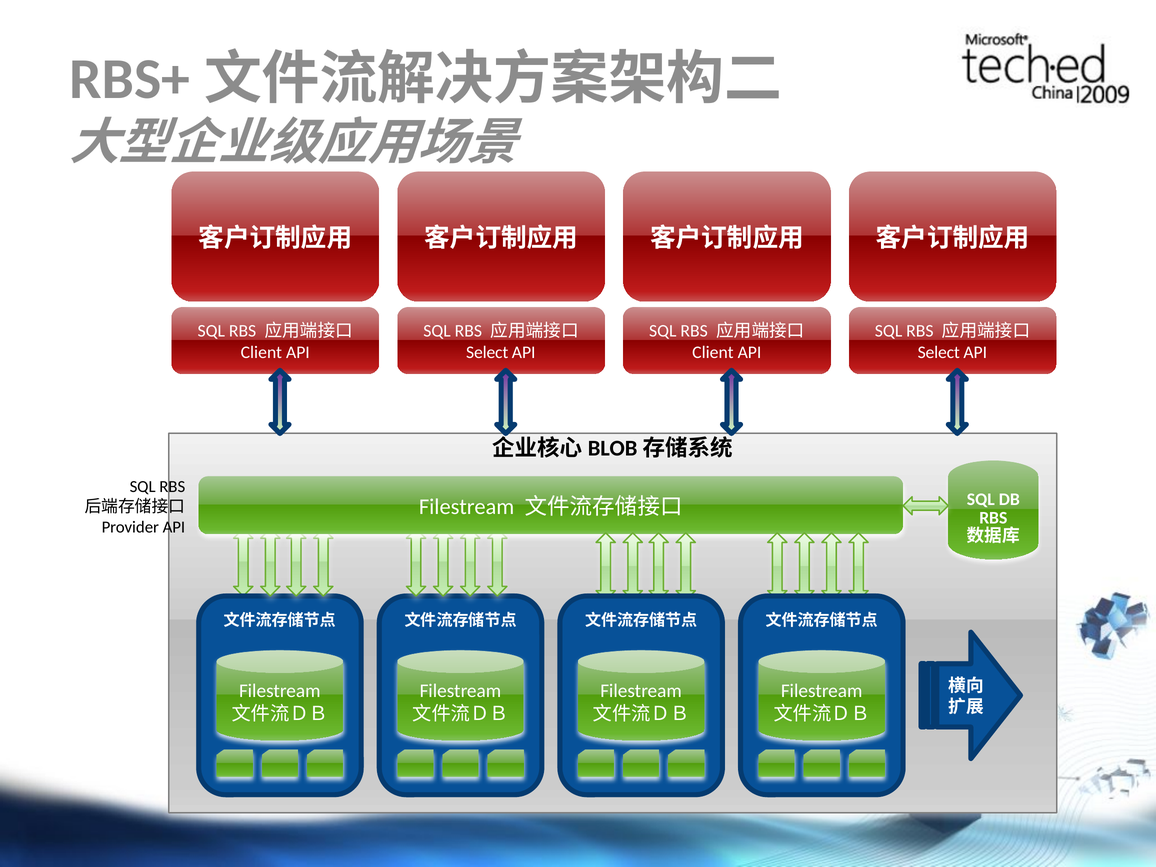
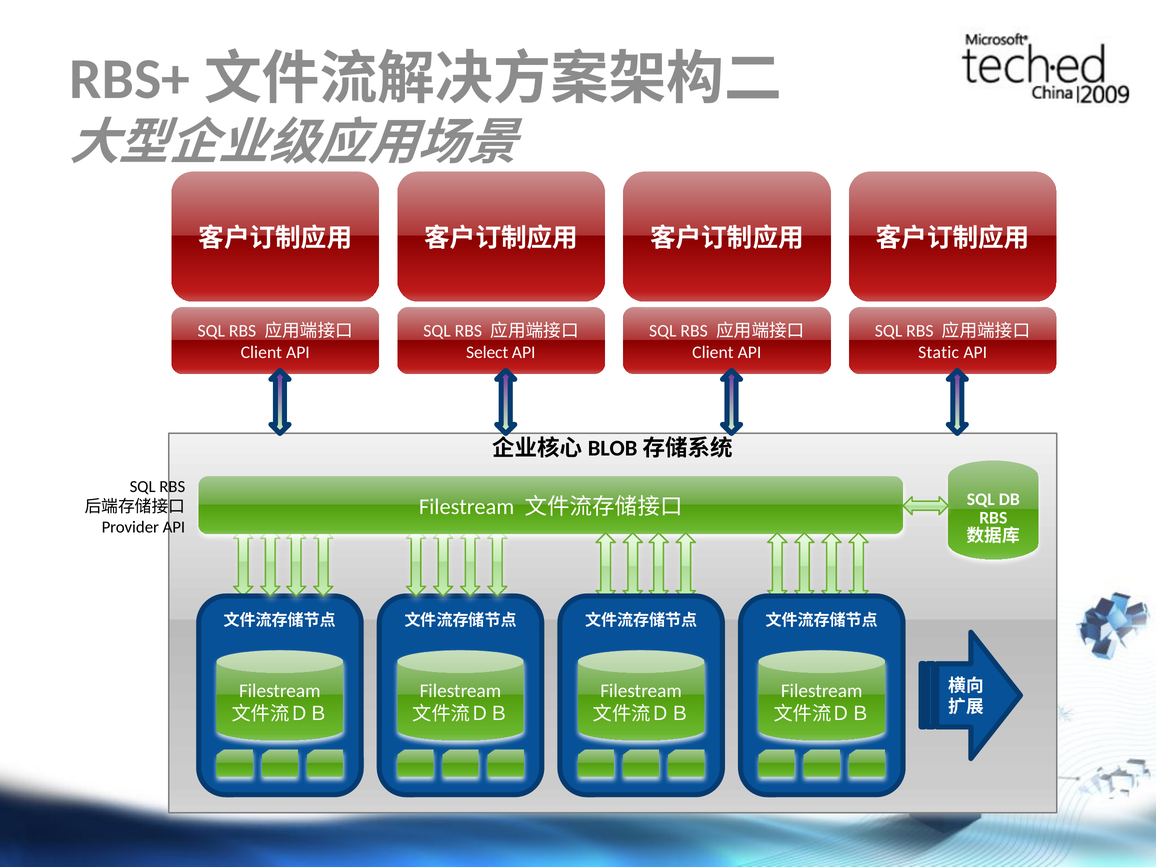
Select: Select -> Static (939, 352)
